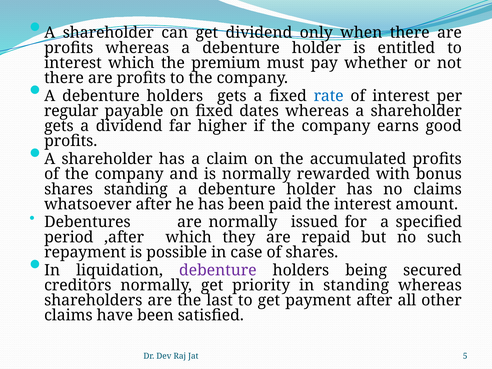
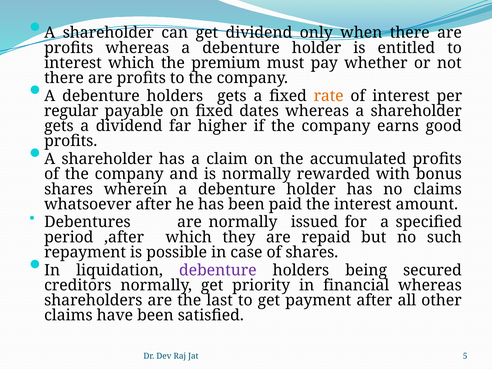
rate colour: blue -> orange (329, 96)
shares standing: standing -> wherein (136, 189)
in standing: standing -> financial (356, 285)
